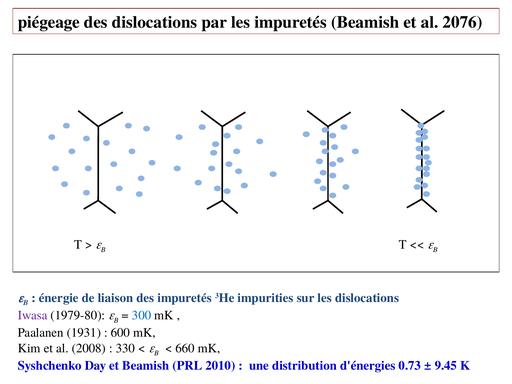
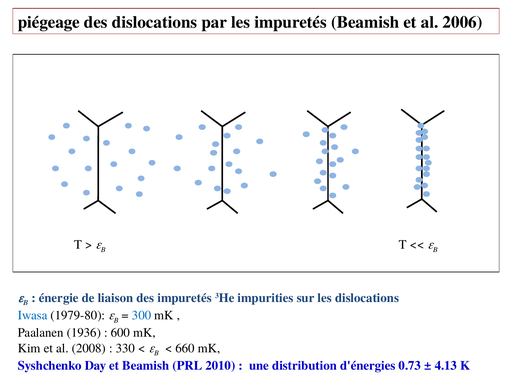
2076: 2076 -> 2006 (463, 22)
Iwasa colour: purple -> blue (33, 315)
1931: 1931 -> 1936 (84, 333)
9.45: 9.45 -> 4.13 (446, 366)
